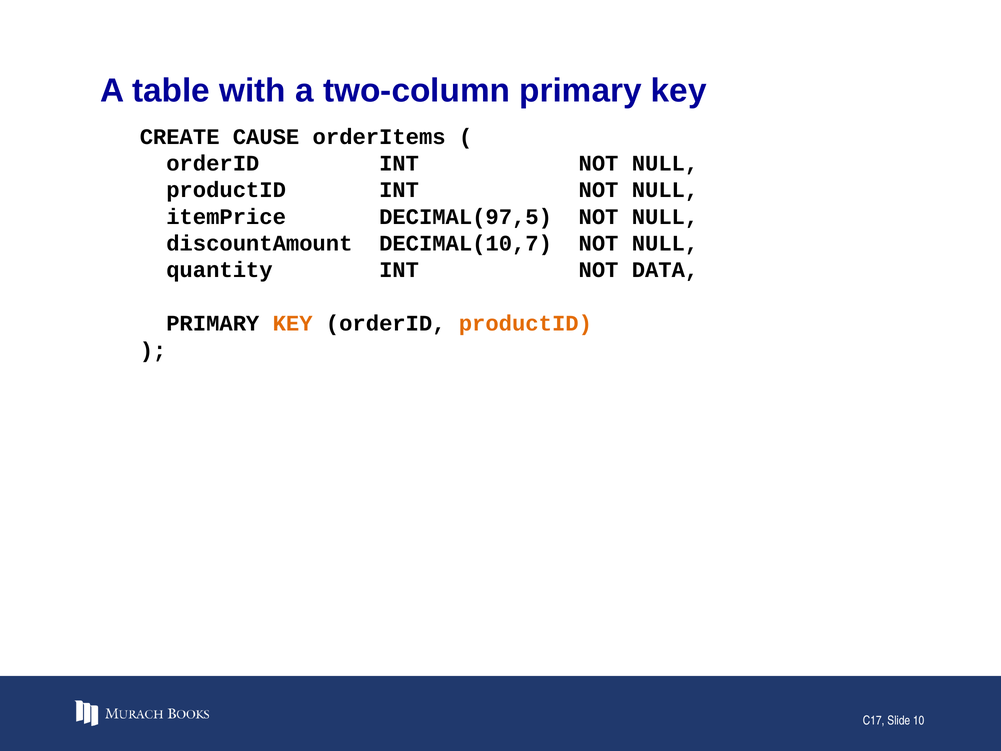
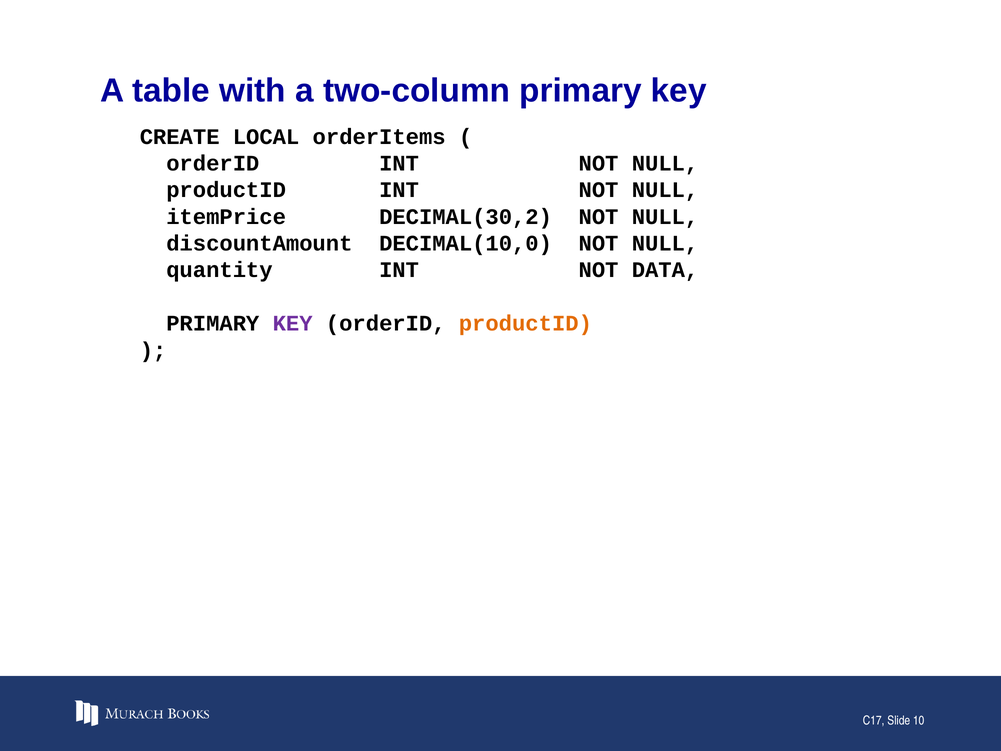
CAUSE: CAUSE -> LOCAL (266, 137)
DECIMAL(97,5: DECIMAL(97,5 -> DECIMAL(30,2 (466, 217)
DECIMAL(10,7: DECIMAL(10,7 -> DECIMAL(10,0 (466, 243)
KEY colour: orange -> purple (293, 323)
